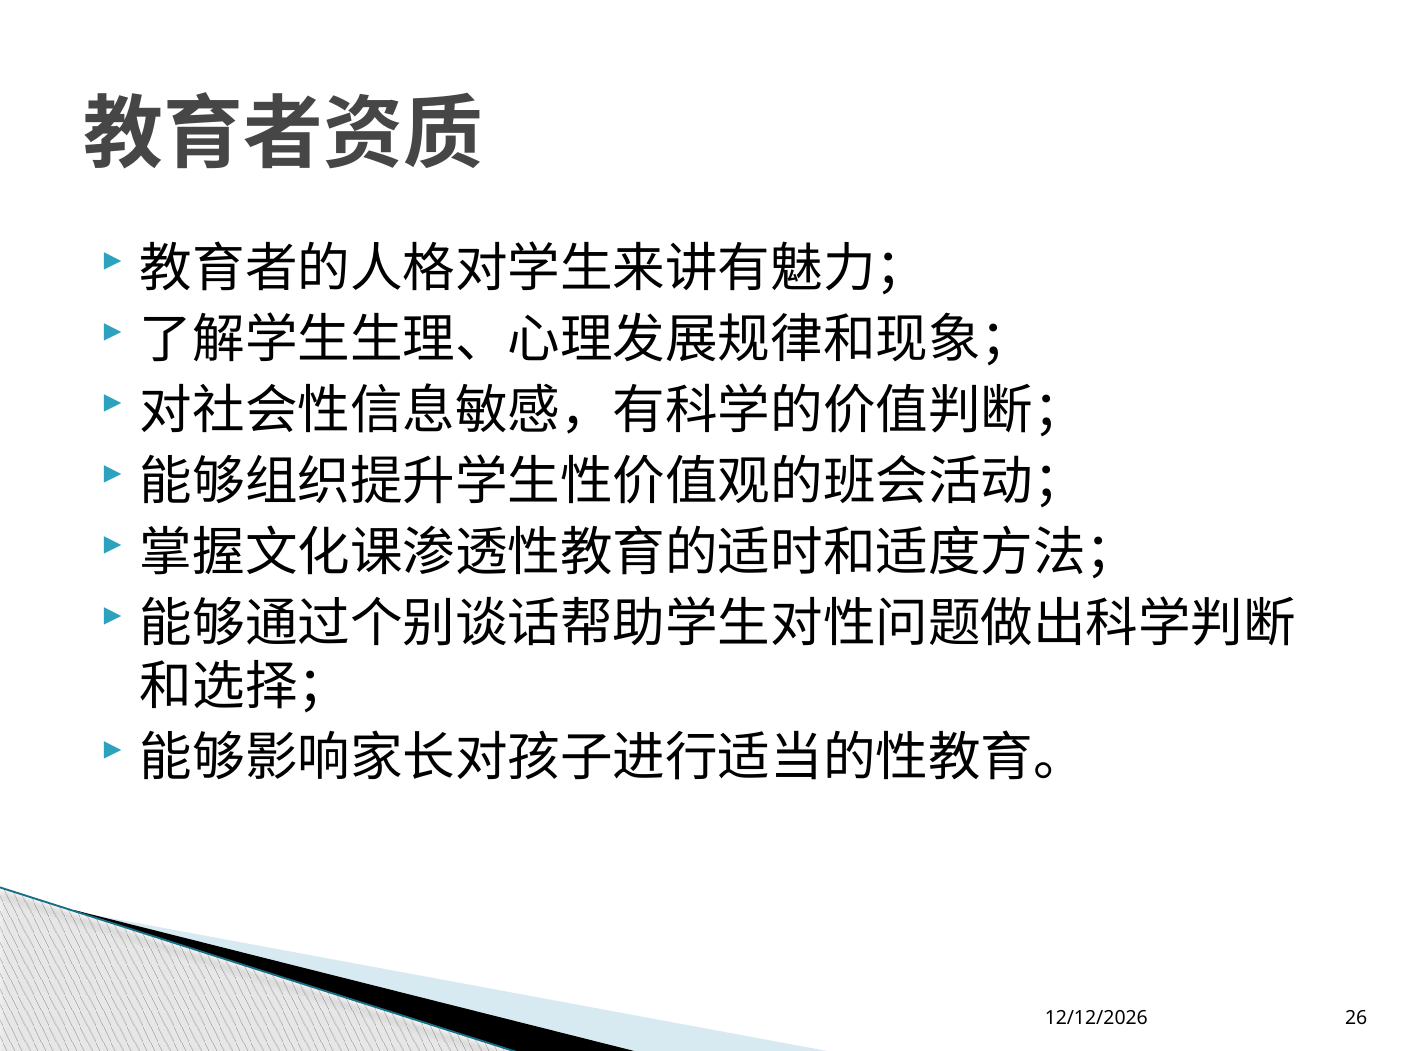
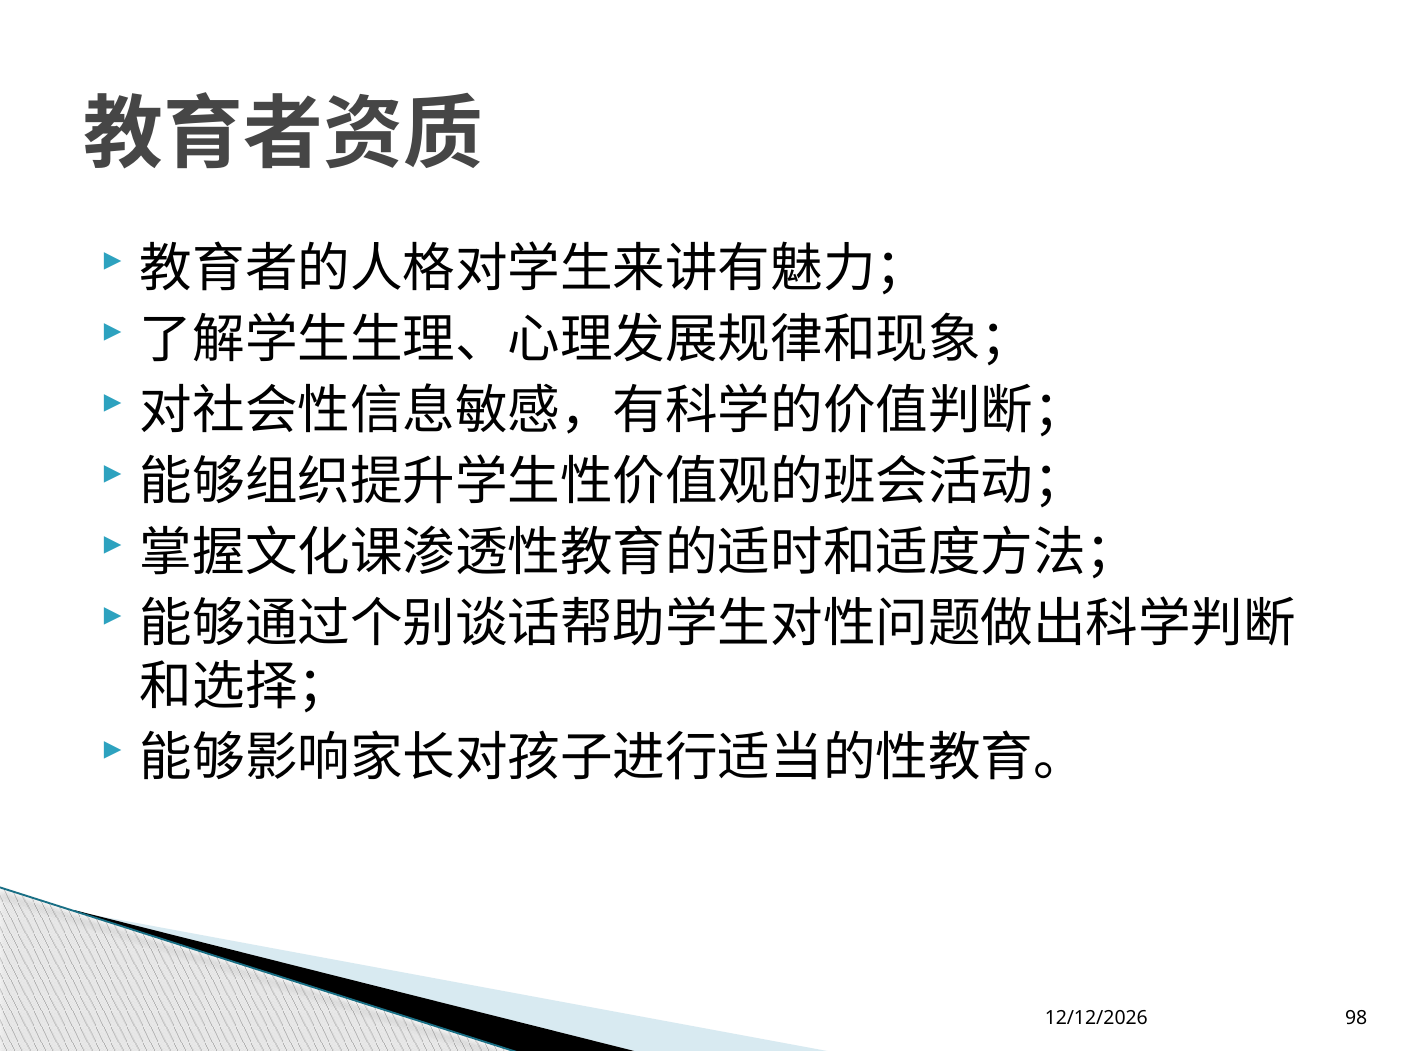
26: 26 -> 98 (1356, 1017)
